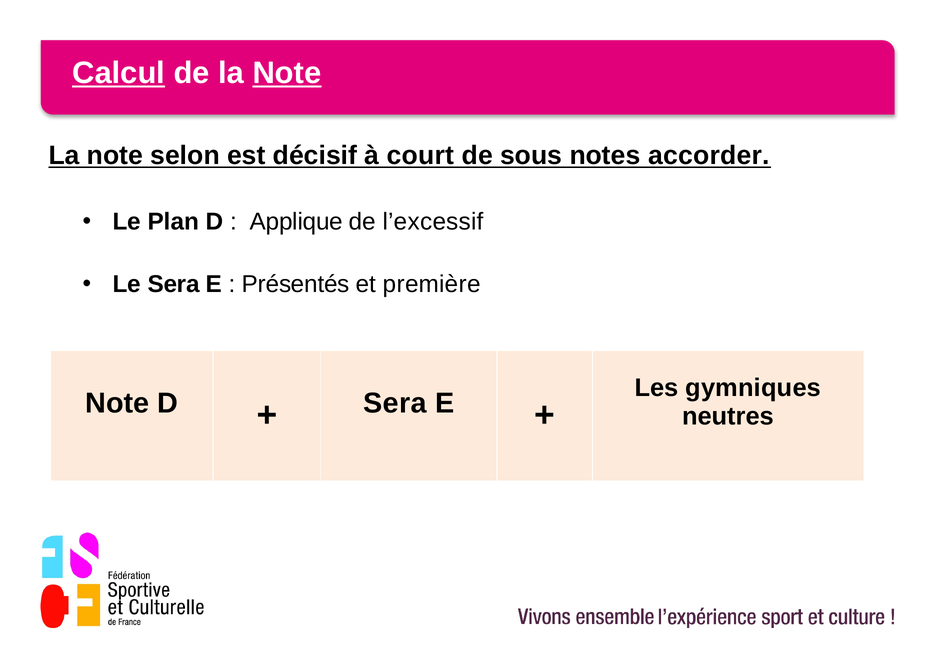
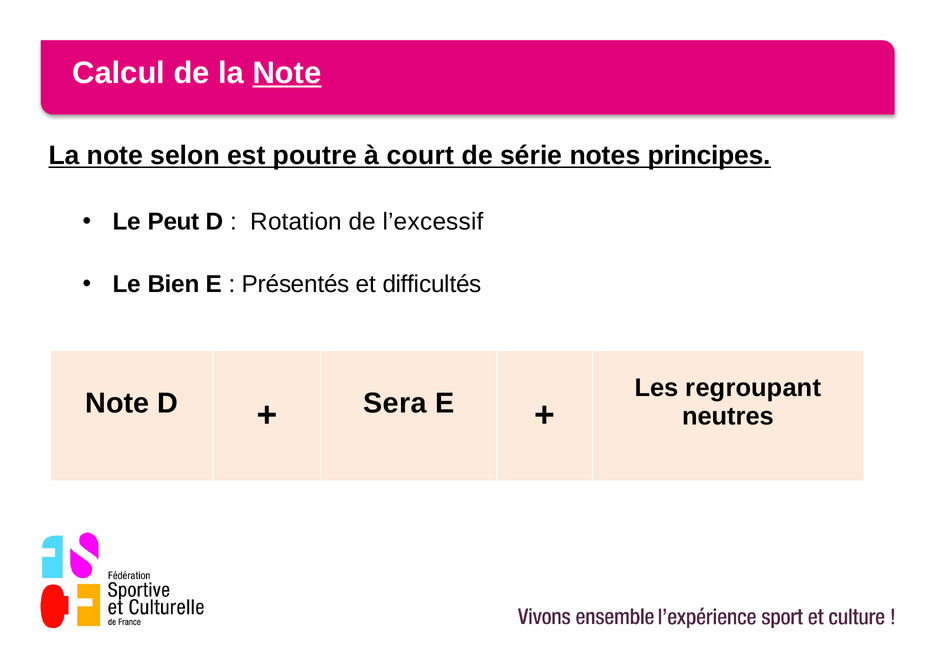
Calcul underline: present -> none (119, 73)
décisif: décisif -> poutre (315, 156)
sous: sous -> série (531, 156)
accorder: accorder -> principes (709, 156)
Plan: Plan -> Peut (174, 222)
Applique: Applique -> Rotation (296, 222)
Le Sera: Sera -> Bien (174, 284)
première: première -> difficultés (432, 284)
gymniques: gymniques -> regroupant (753, 388)
